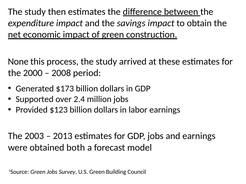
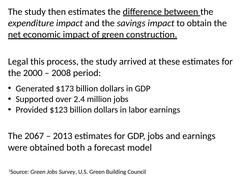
None: None -> Legal (18, 62)
2003: 2003 -> 2067 (34, 136)
